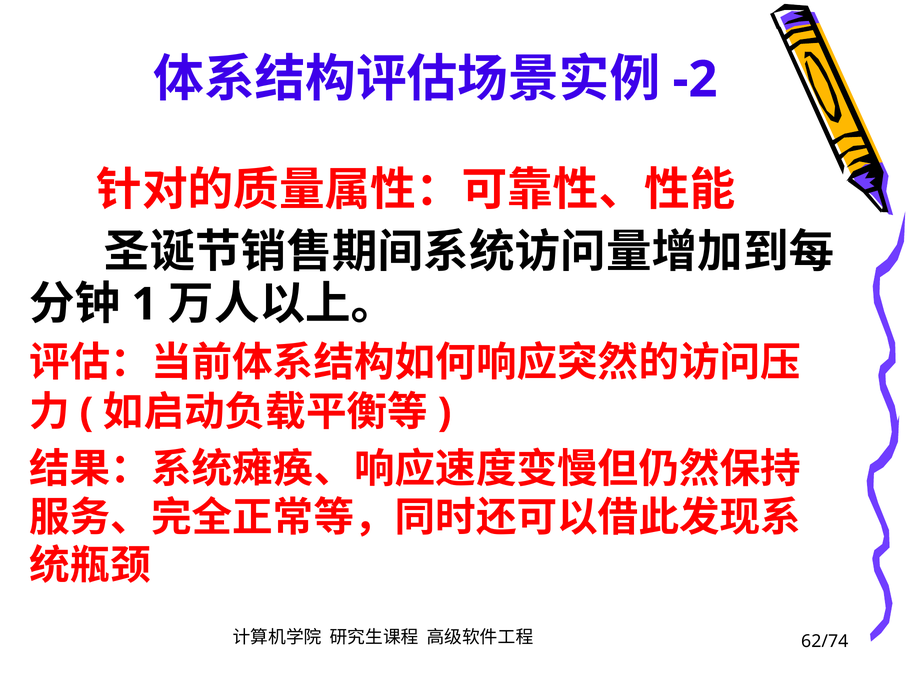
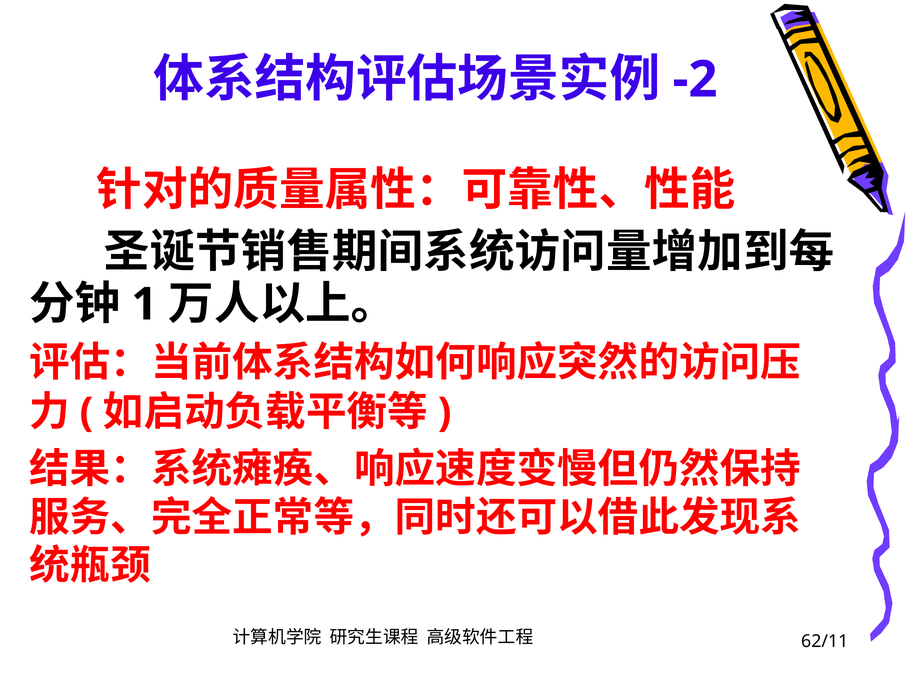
62/74: 62/74 -> 62/11 (825, 641)
